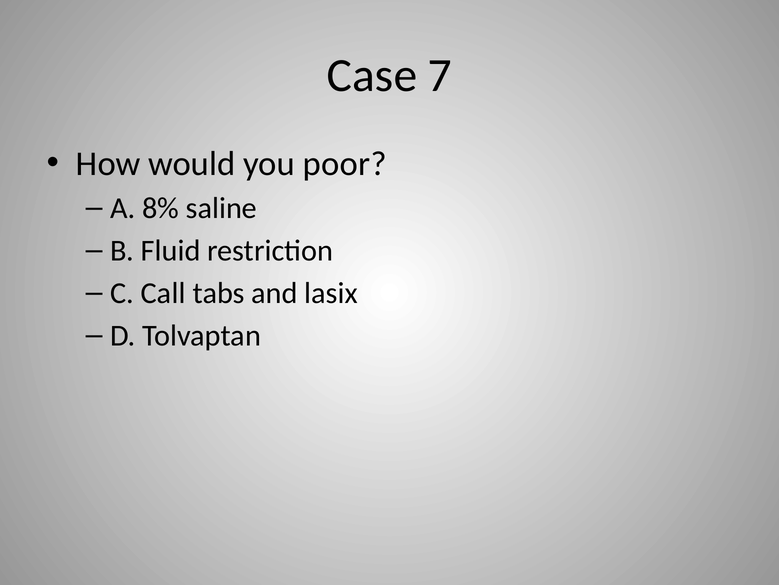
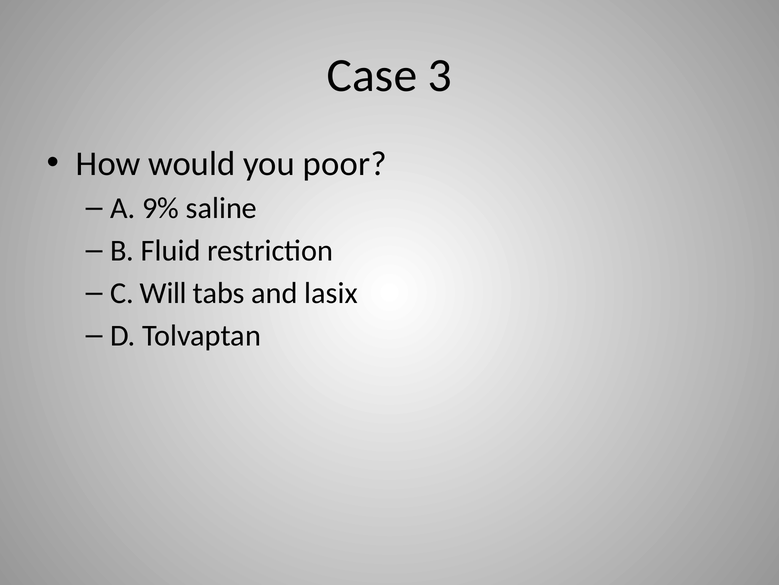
7: 7 -> 3 (440, 75)
8%: 8% -> 9% (161, 208)
Call: Call -> Will (163, 293)
